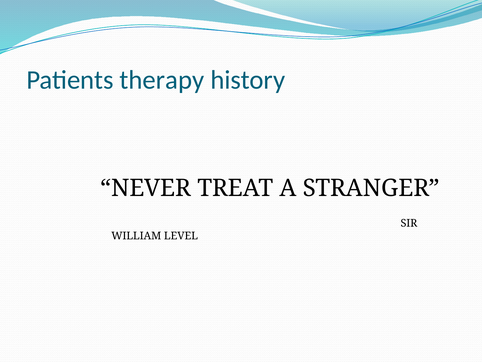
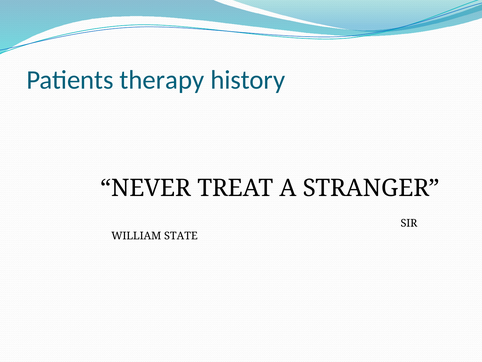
LEVEL: LEVEL -> STATE (181, 236)
